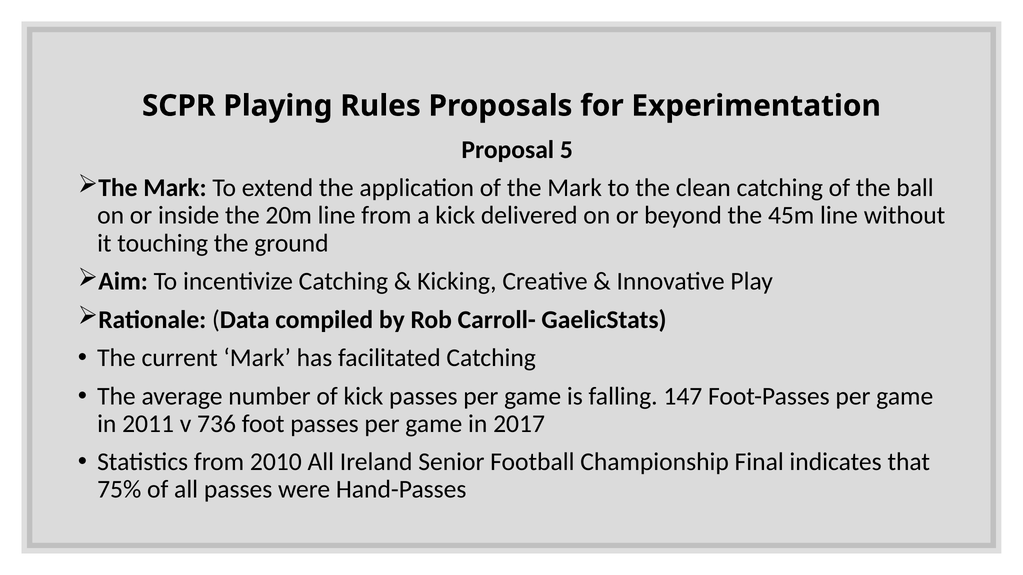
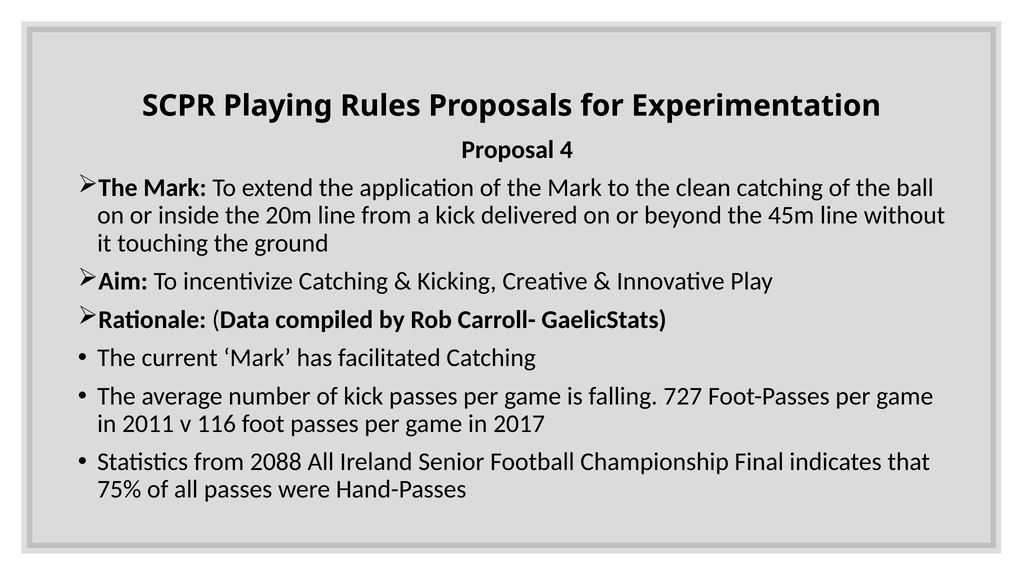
5: 5 -> 4 (566, 150)
147: 147 -> 727 (683, 396)
736: 736 -> 116 (217, 424)
2010: 2010 -> 2088 (276, 462)
